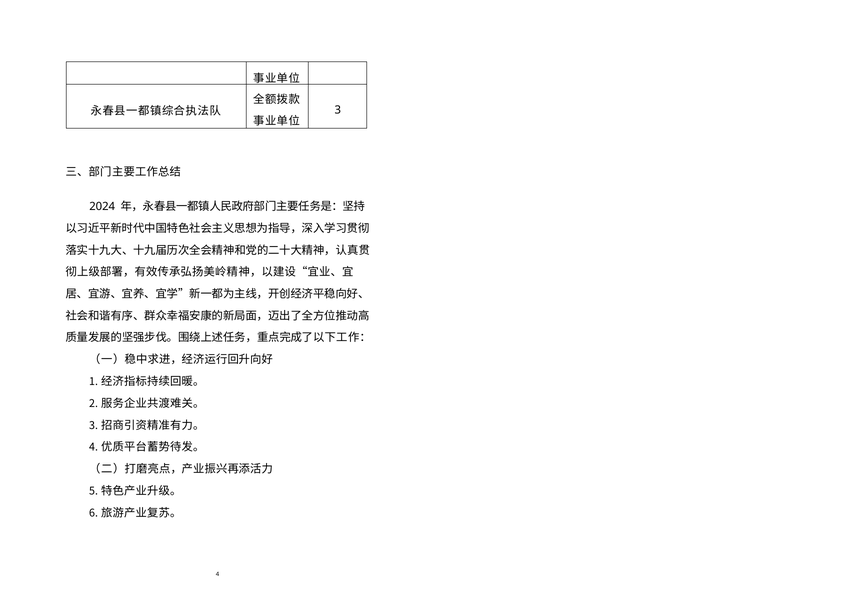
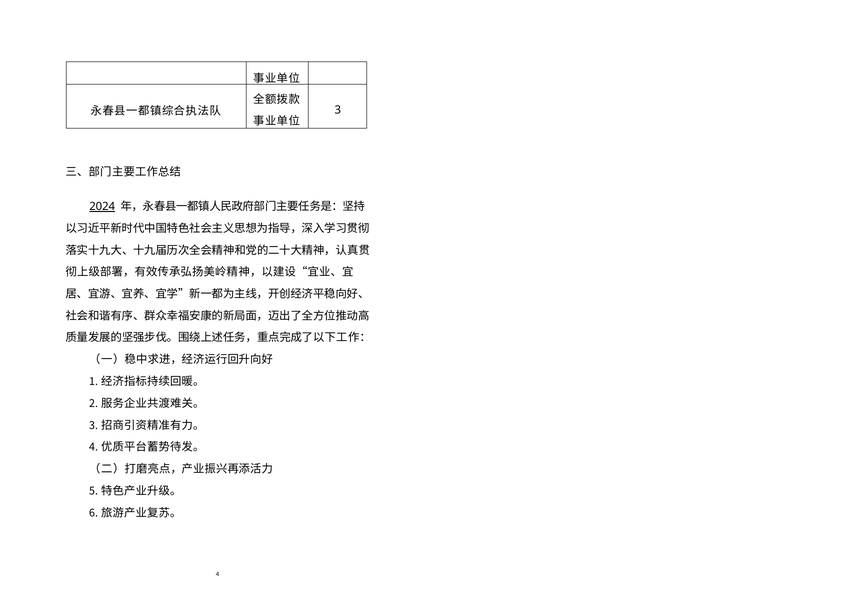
2024 underline: none -> present (102, 206)
